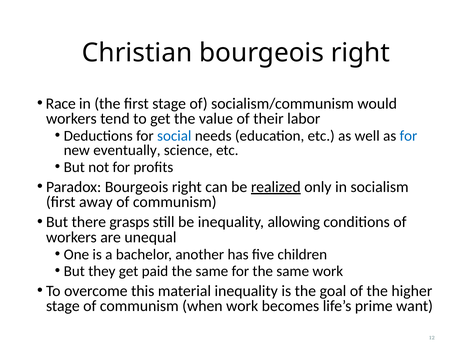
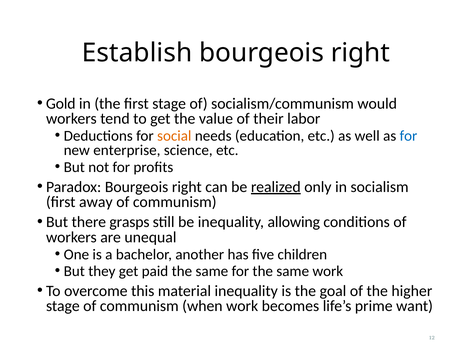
Christian: Christian -> Establish (137, 53)
Race: Race -> Gold (61, 103)
social colour: blue -> orange (174, 136)
eventually: eventually -> enterprise (127, 150)
